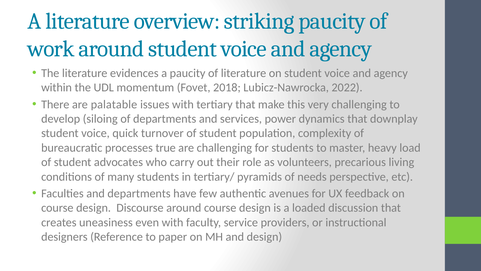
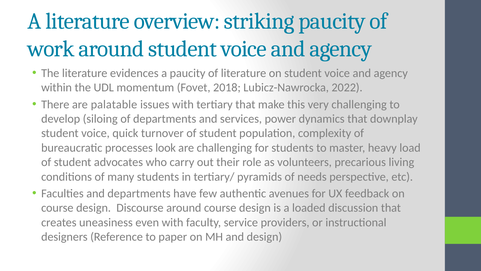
true: true -> look (166, 148)
